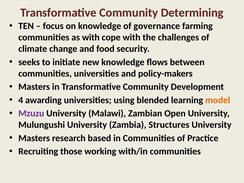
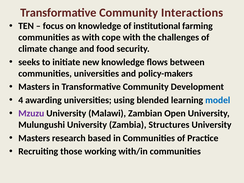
Determining: Determining -> Interactions (192, 13)
governance: governance -> institutional (157, 26)
model colour: orange -> blue (218, 100)
